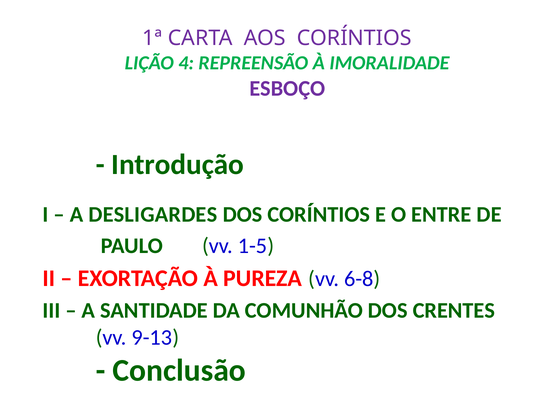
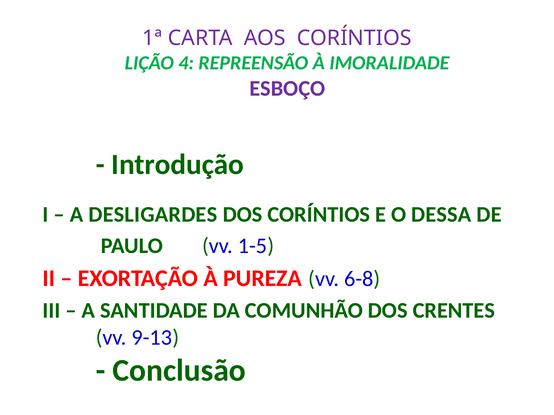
ENTRE: ENTRE -> DESSA (441, 215)
